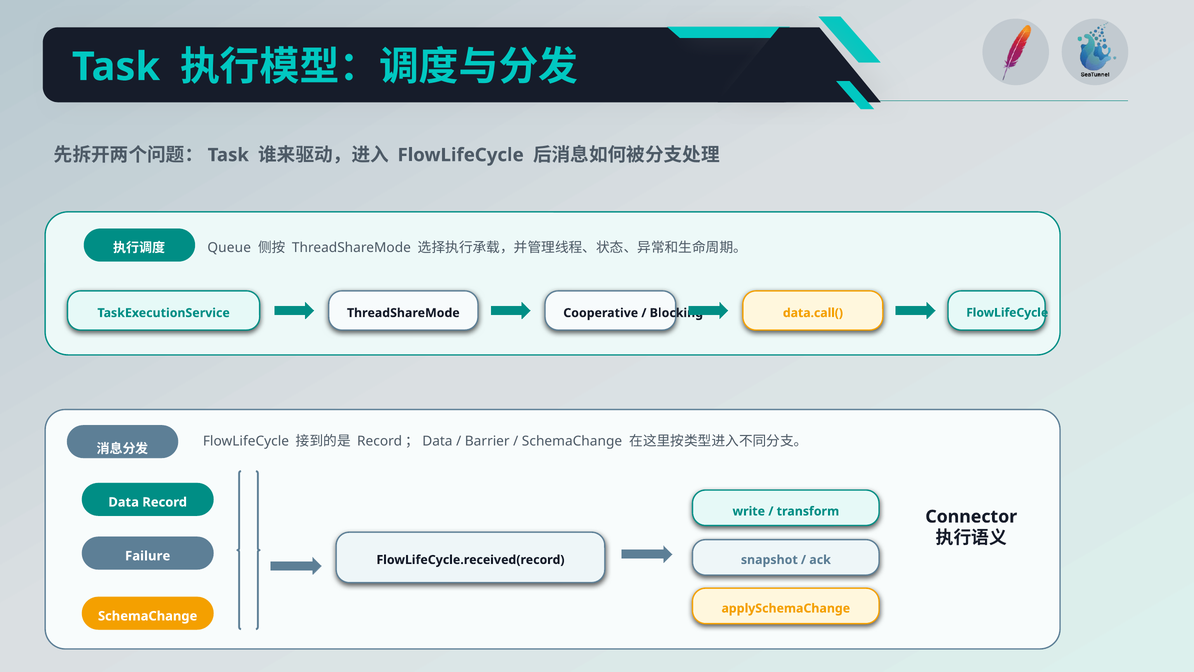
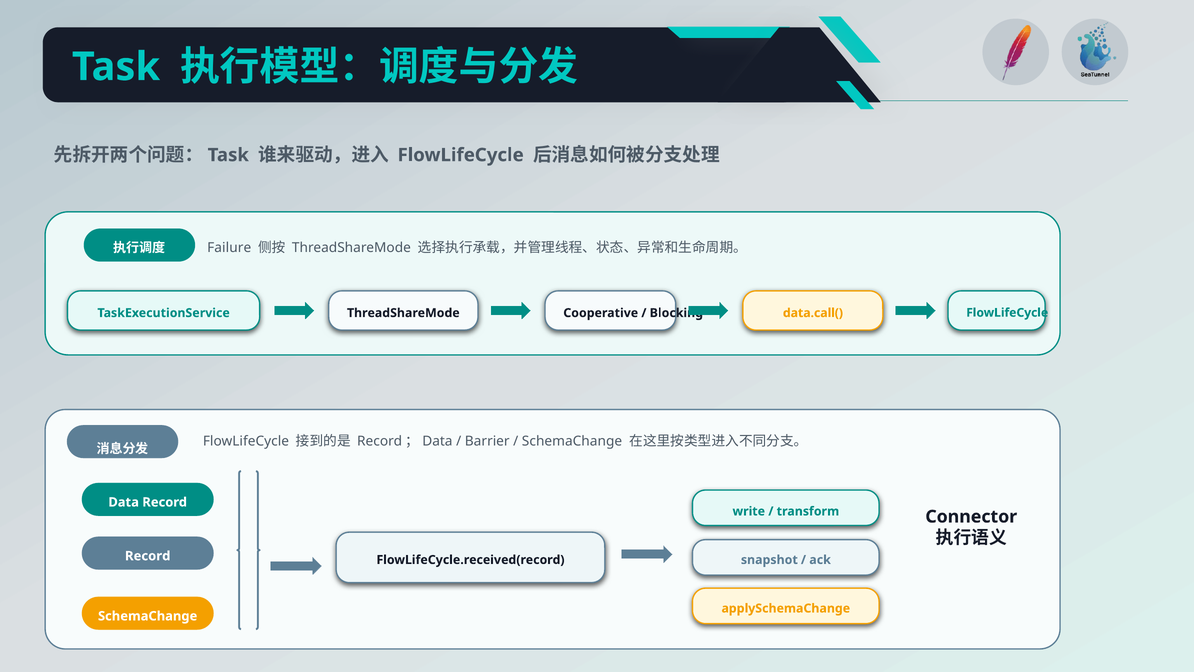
Queue: Queue -> Failure (229, 248)
Failure: Failure -> Record (148, 556)
